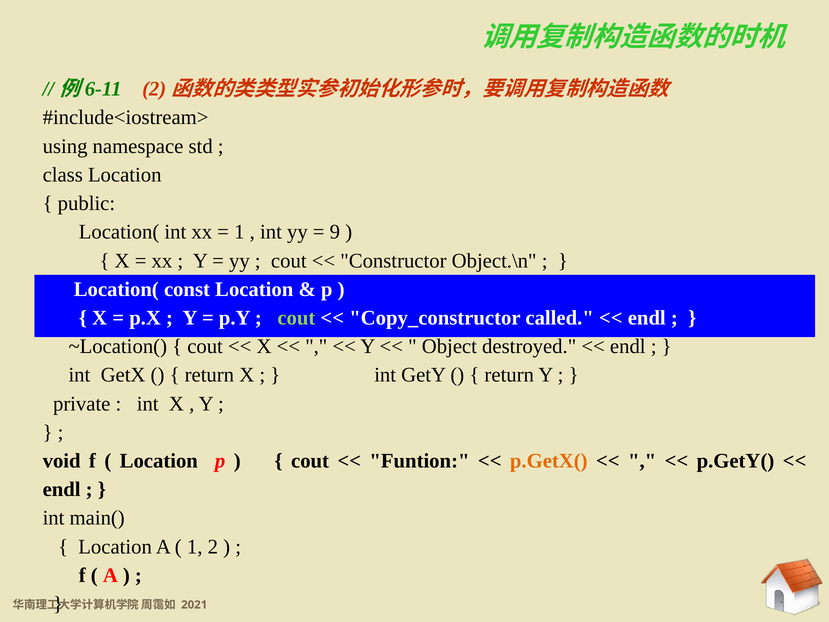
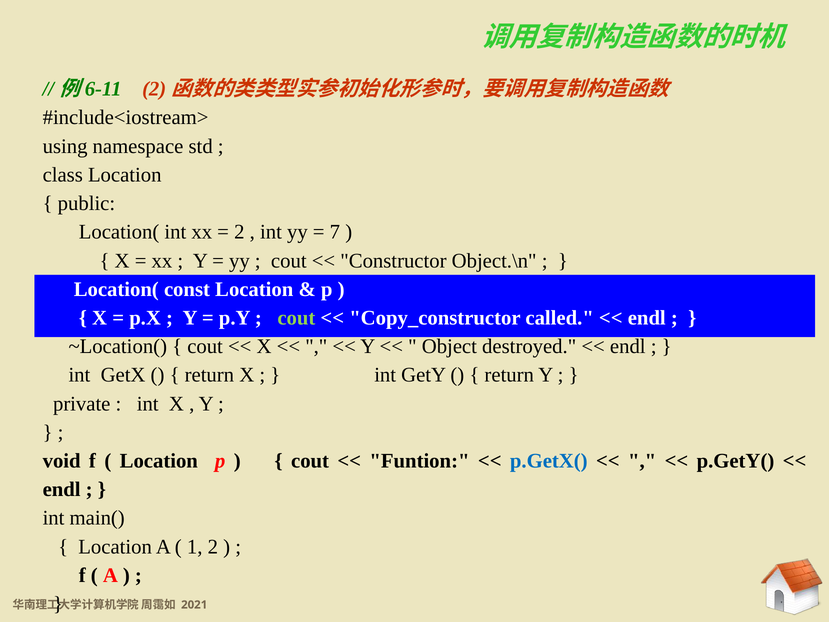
1: 1 -> 2 (239, 232)
9: 9 -> 7 (335, 232)
p.GetX( colour: orange -> blue (549, 461)
